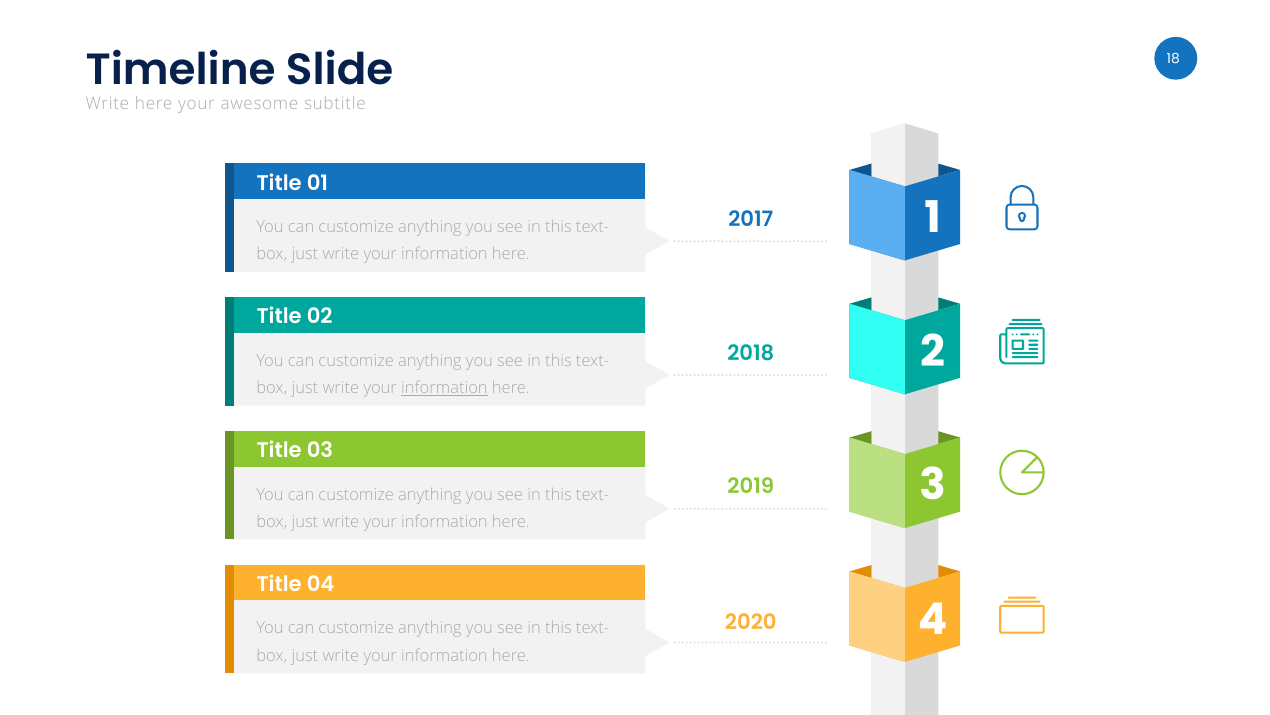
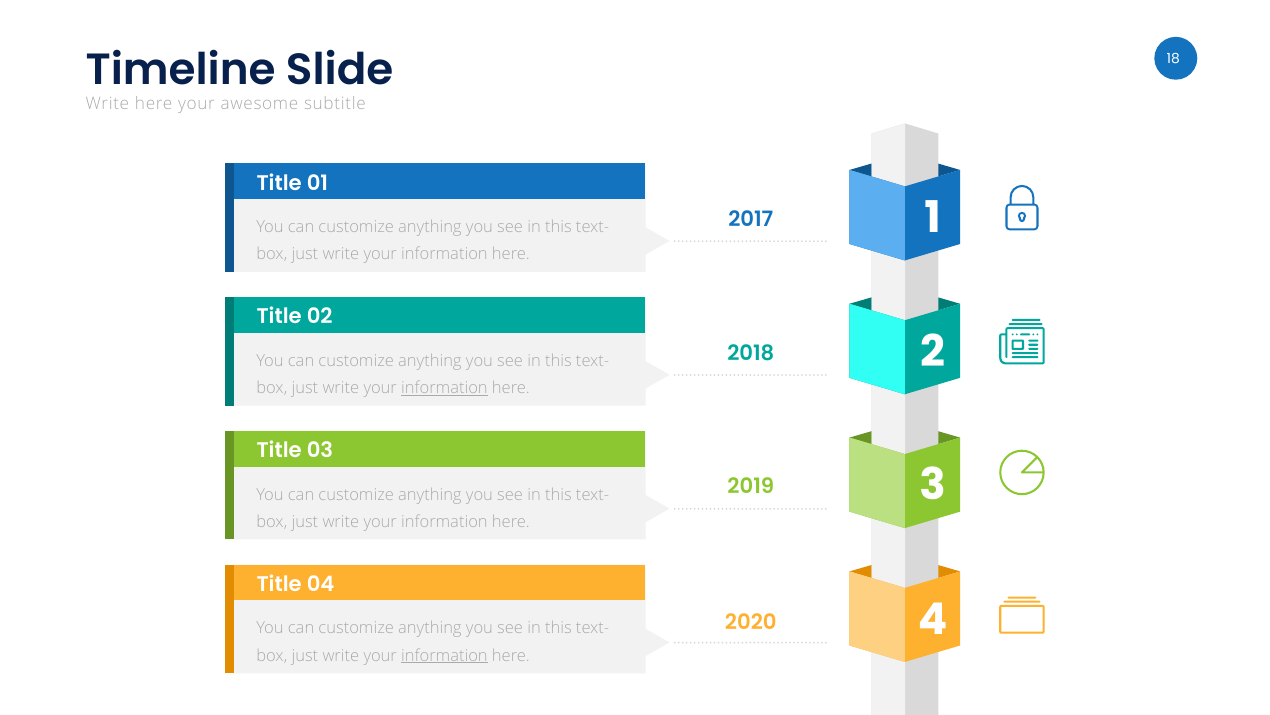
information underline: none -> present (444, 655)
